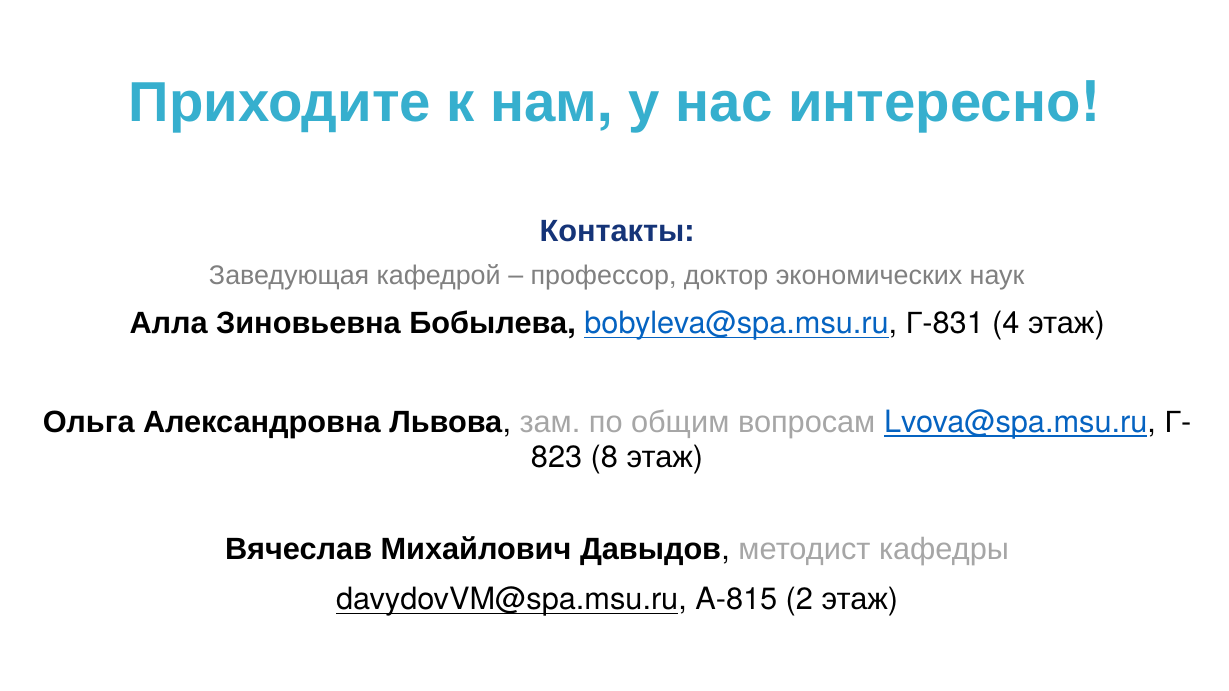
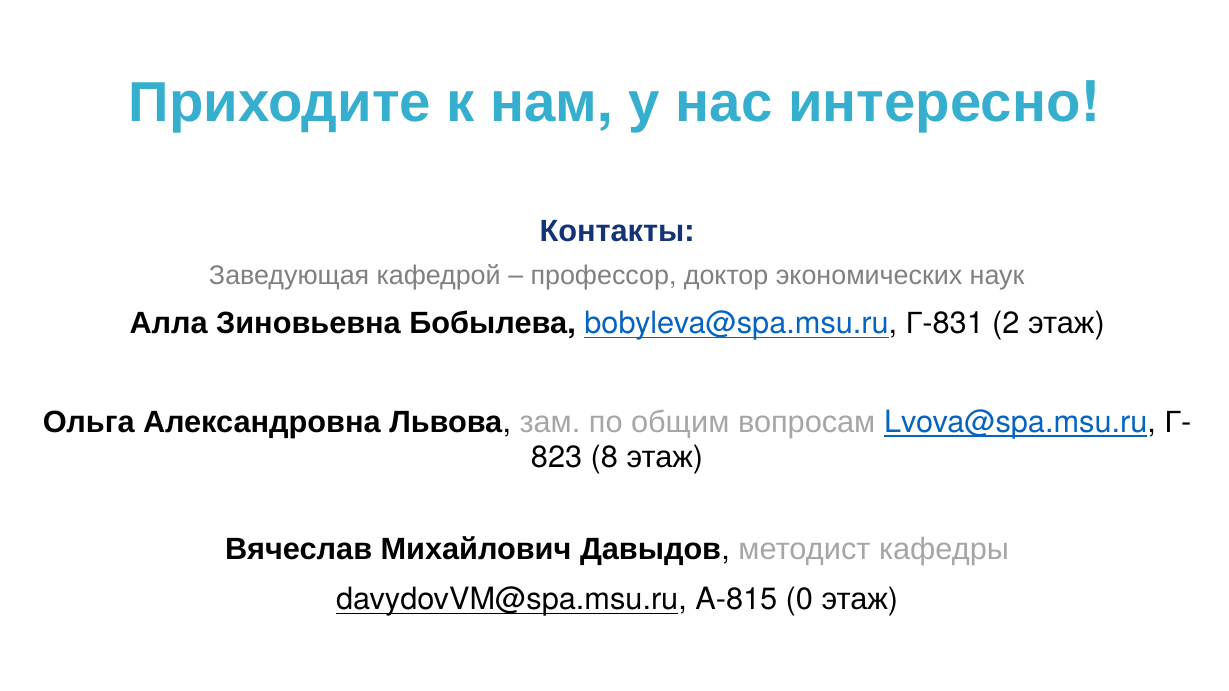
4: 4 -> 2 (1006, 324)
2: 2 -> 0 (799, 600)
